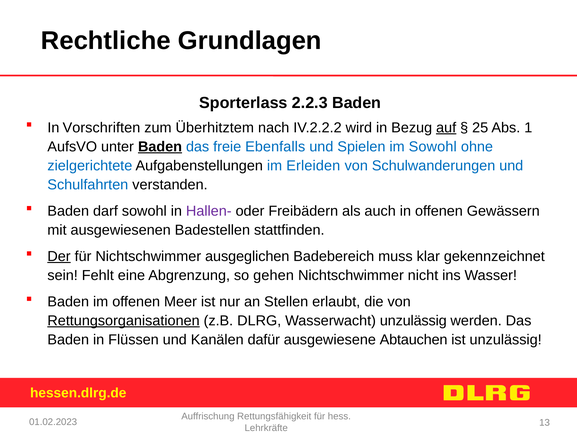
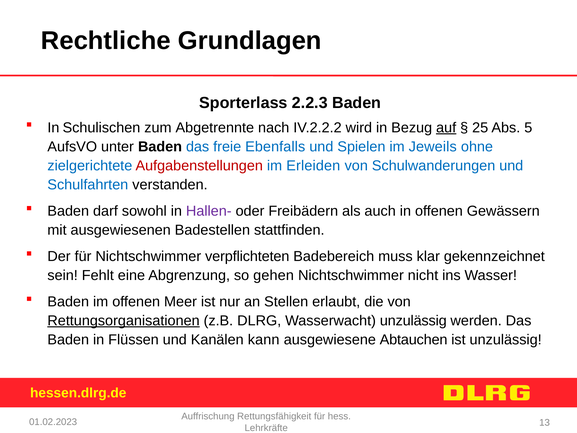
Vorschriften: Vorschriften -> Schulischen (101, 128)
Überhitztem: Überhitztem -> Abgetrennte (215, 128)
1: 1 -> 5 (528, 128)
Baden underline: present -> none (160, 147)
im Sowohl: Sowohl -> Jeweils (433, 147)
Aufgabenstellungen colour: black -> red (199, 166)
Der underline: present -> none (59, 256)
ausgeglichen: ausgeglichen -> verpflichteten (247, 256)
dafür: dafür -> kann (264, 340)
